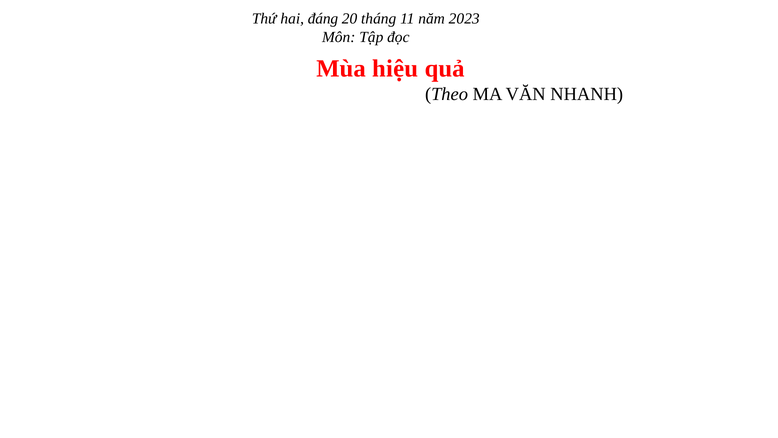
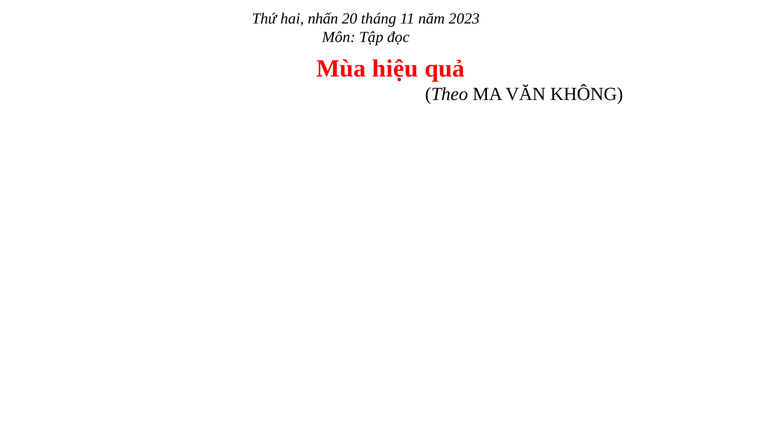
đáng: đáng -> nhấn (323, 18)
NHANH: NHANH -> KHÔNG (587, 94)
